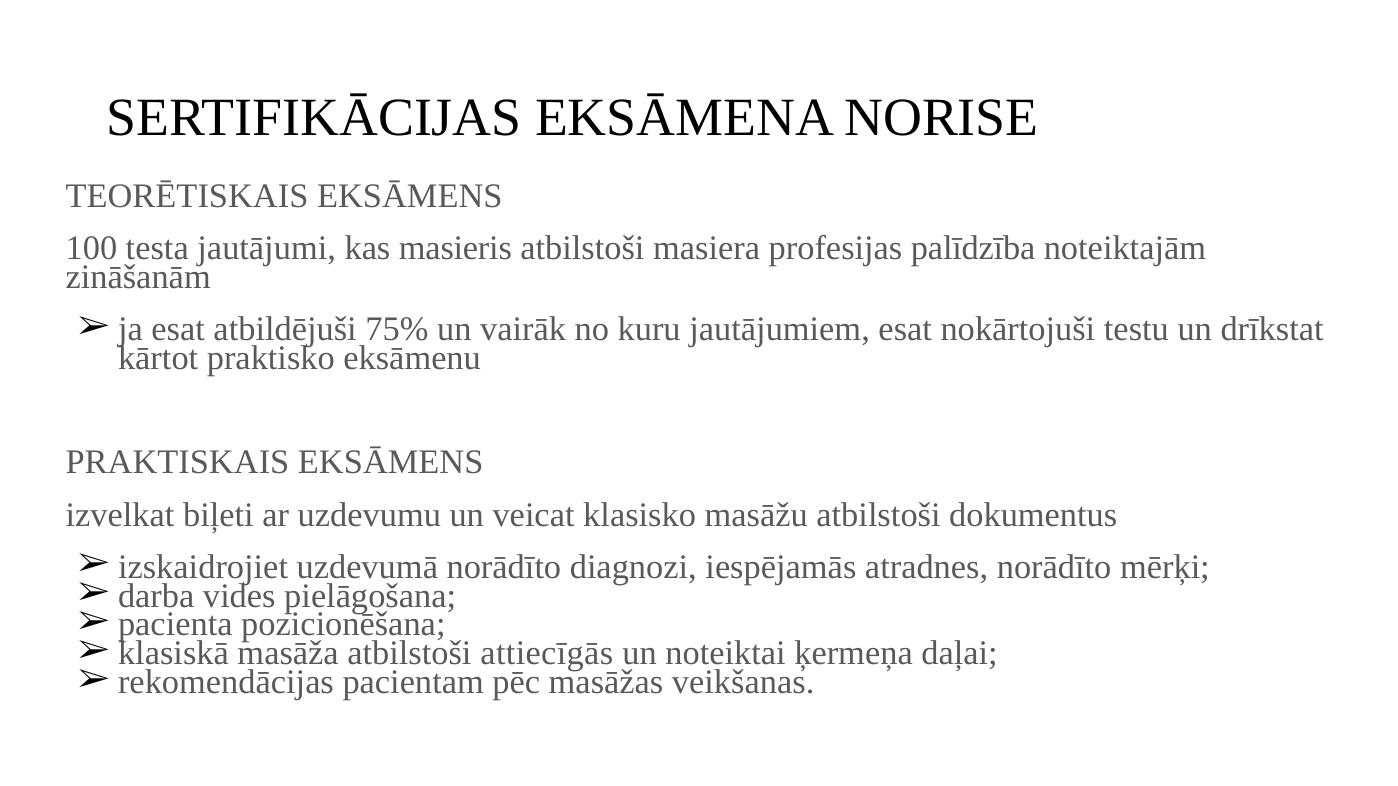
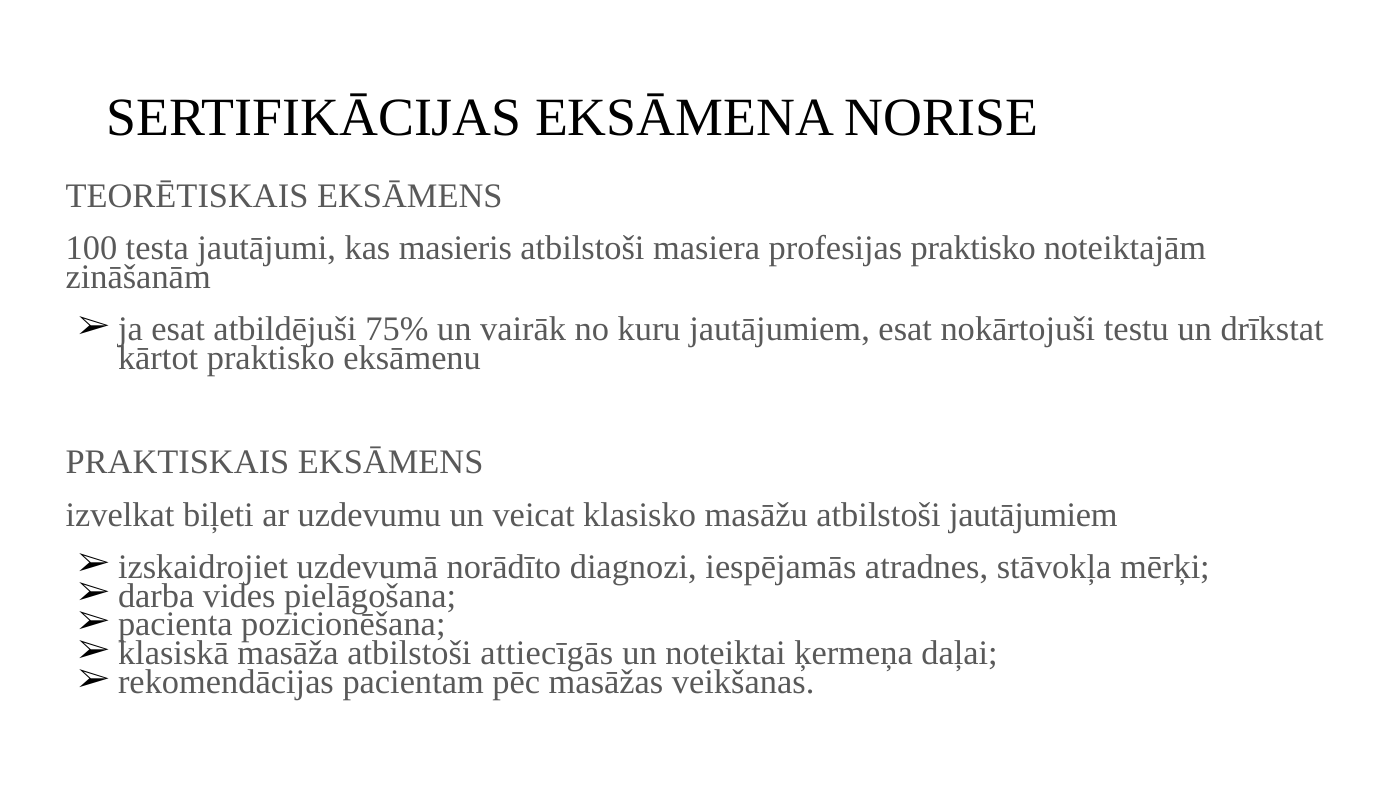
profesijas palīdzība: palīdzība -> praktisko (973, 248)
atbilstoši dokumentus: dokumentus -> jautājumiem (1033, 515)
atradnes norādīto: norādīto -> stāvokļa (1054, 567)
